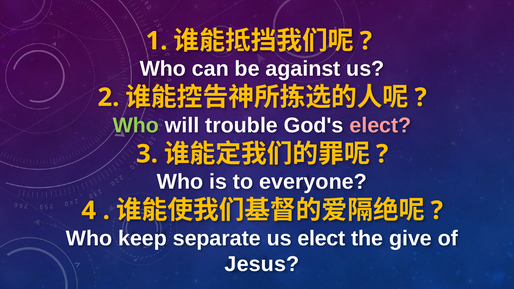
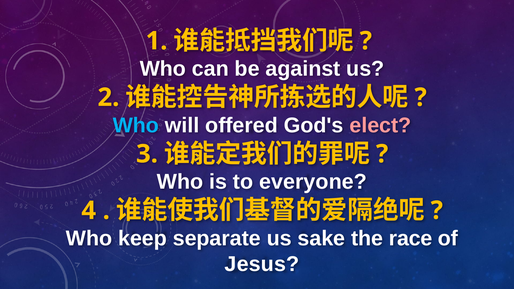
Who colour: light green -> light blue (136, 125)
trouble: trouble -> offered (242, 125)
us elect: elect -> sake (321, 239)
give: give -> race (411, 239)
